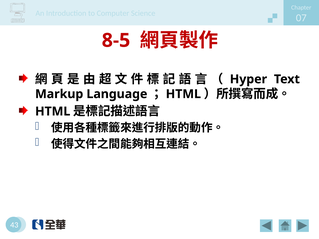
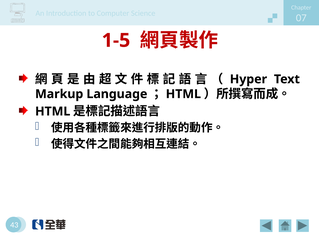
8-5: 8-5 -> 1-5 (116, 40)
